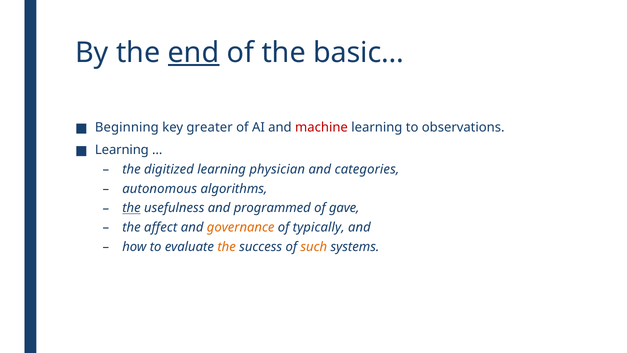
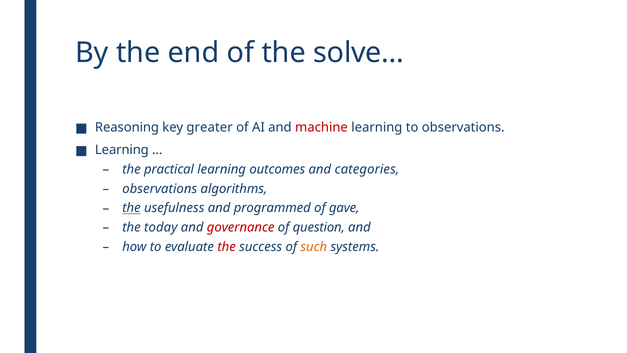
end underline: present -> none (194, 53)
basic…: basic… -> solve… (359, 53)
Beginning: Beginning -> Reasoning (127, 127)
digitized: digitized -> practical (169, 169)
physician: physician -> outcomes (277, 169)
autonomous: autonomous -> observations (160, 189)
affect: affect -> today (161, 227)
governance colour: orange -> red (241, 227)
typically: typically -> question (319, 227)
the colour: orange -> red (227, 247)
